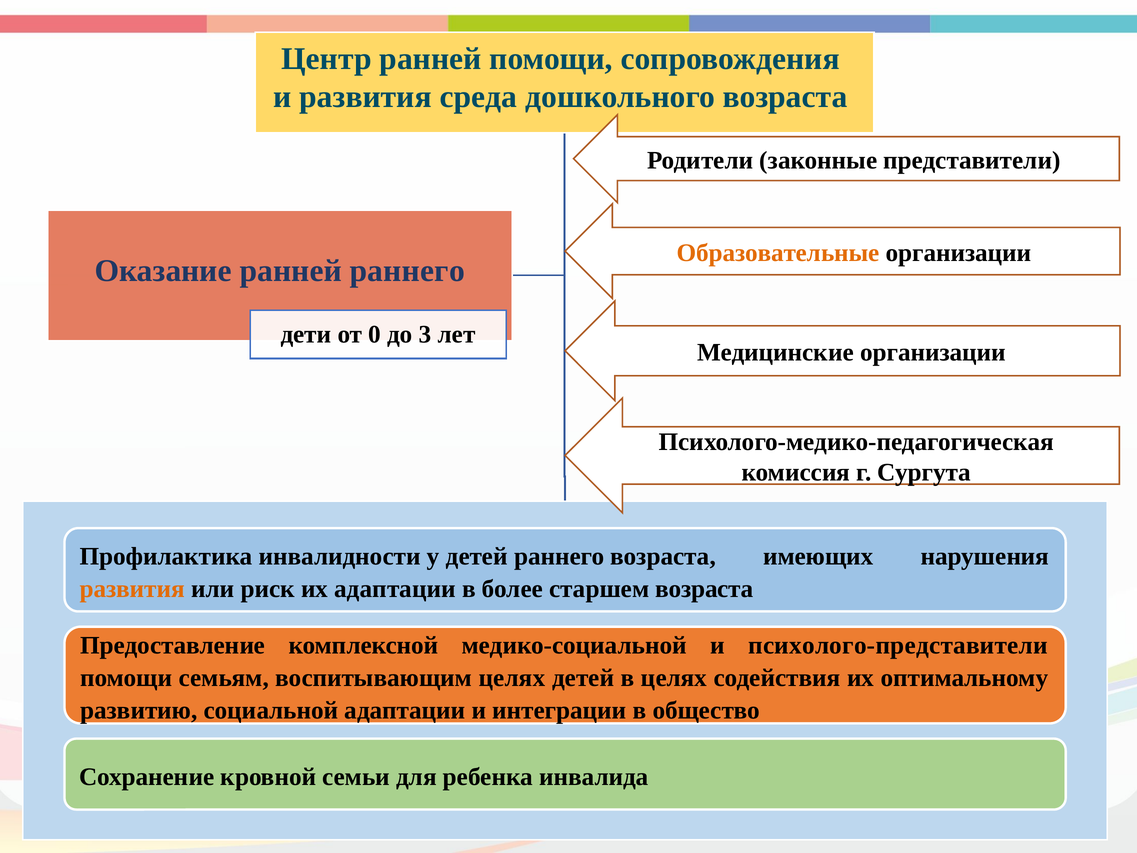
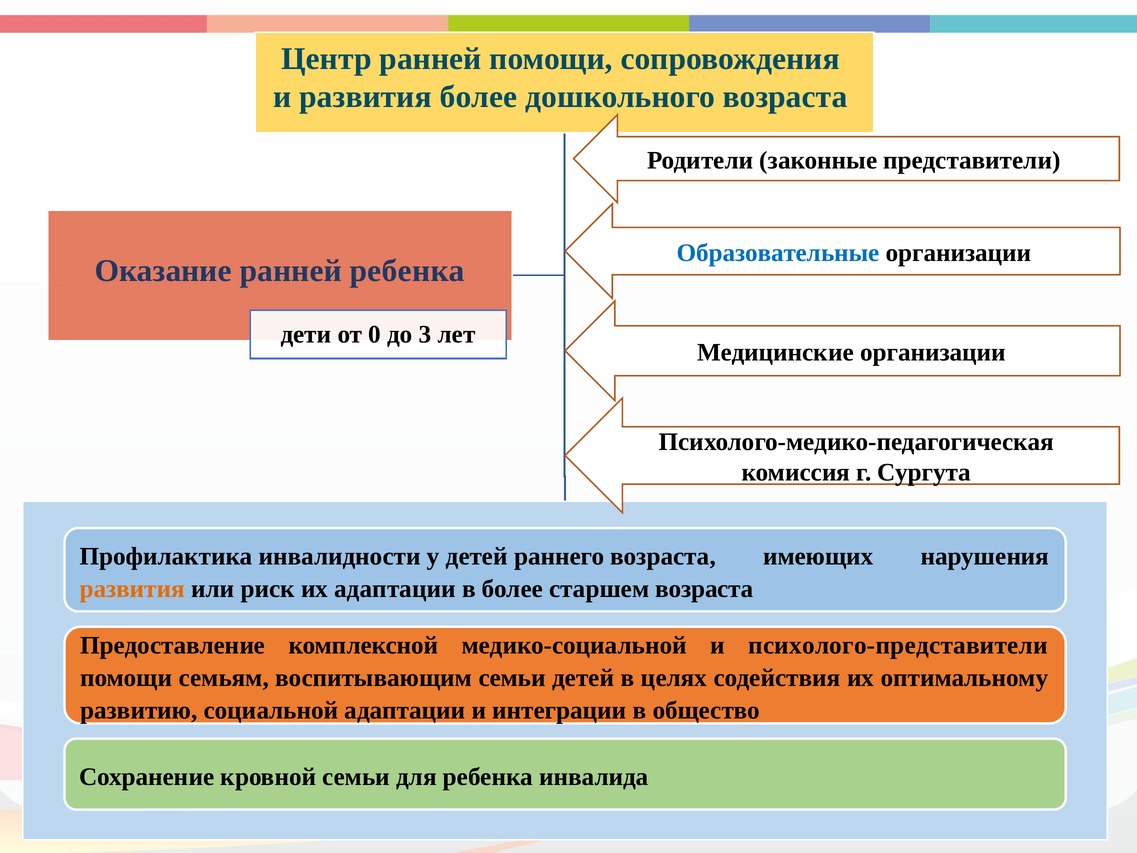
развития среда: среда -> более (478, 97)
Образовательные colour: orange -> blue (778, 253)
раннего: раннего -> ребенка (407, 271)
воспитывающим целях: целях -> семьи (512, 678)
